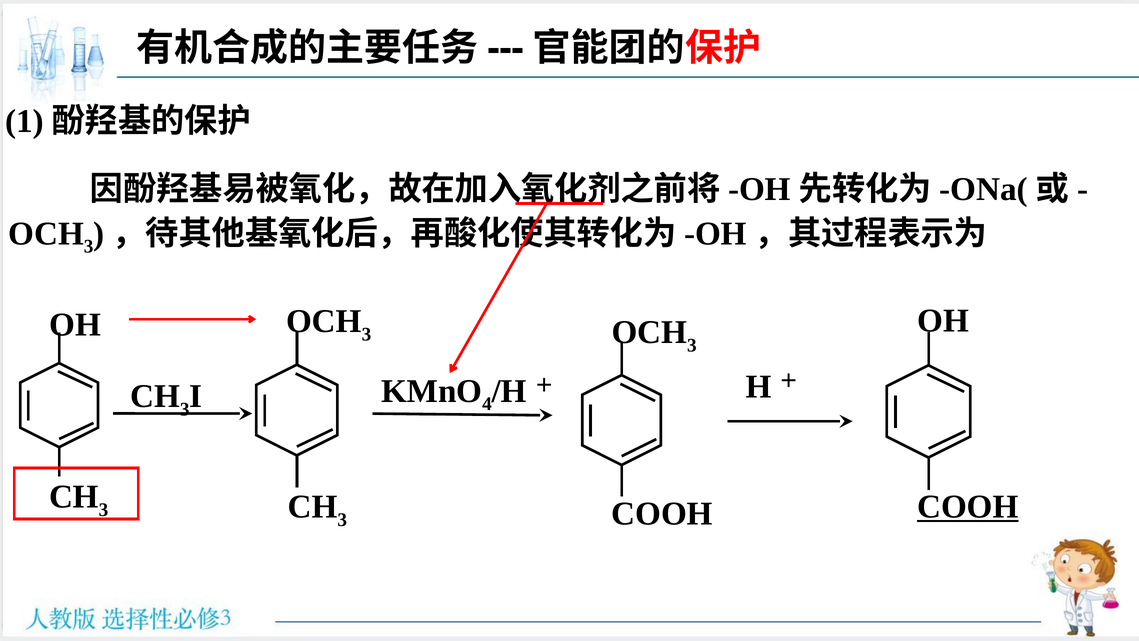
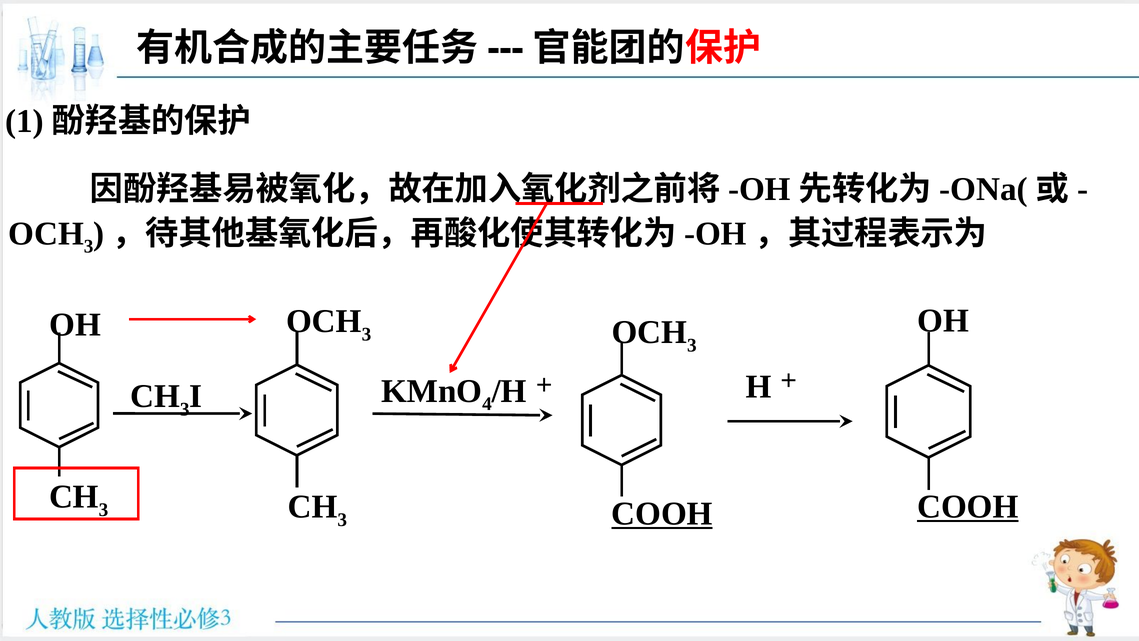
COOH underline: none -> present (662, 513)
